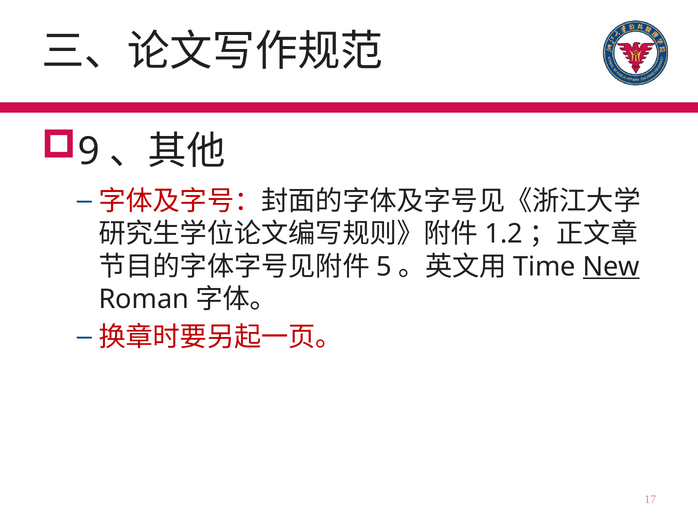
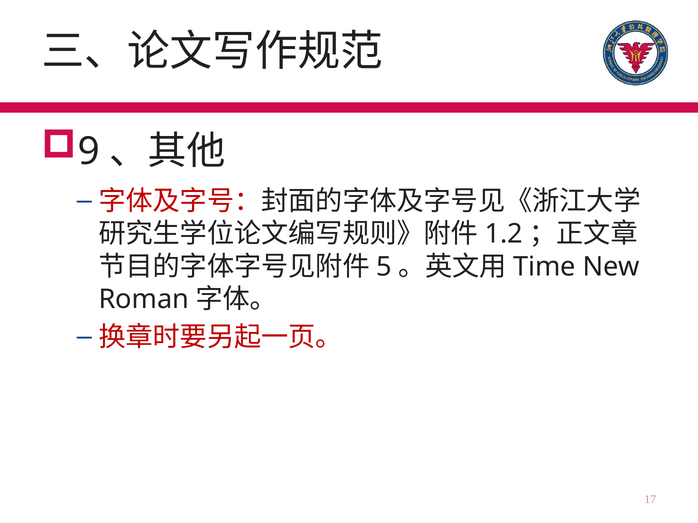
New underline: present -> none (611, 267)
